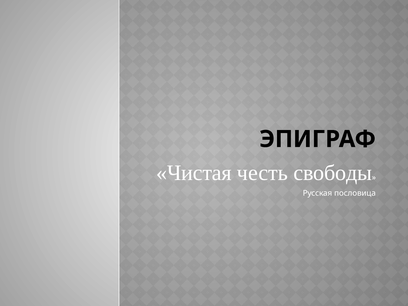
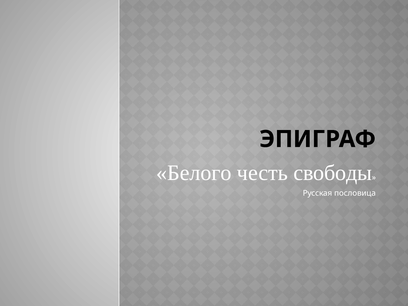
Чистая: Чистая -> Белого (194, 173)
